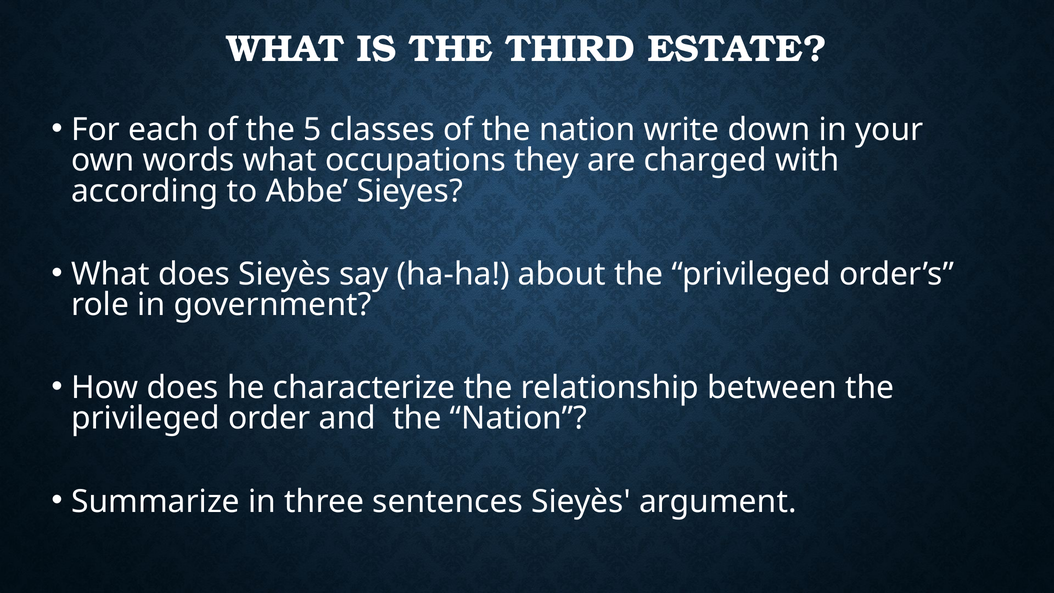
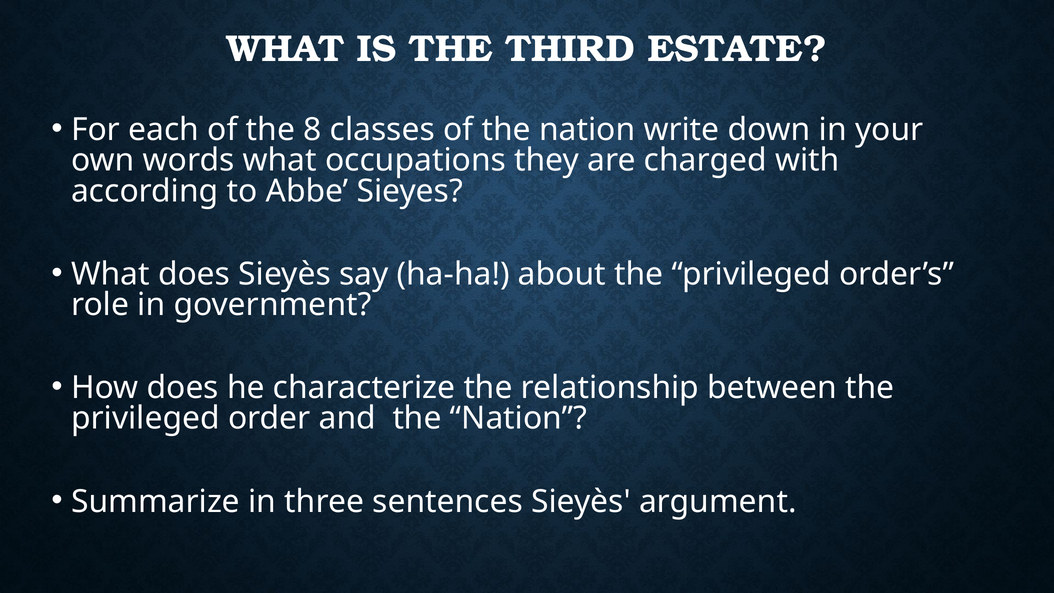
5: 5 -> 8 (312, 130)
